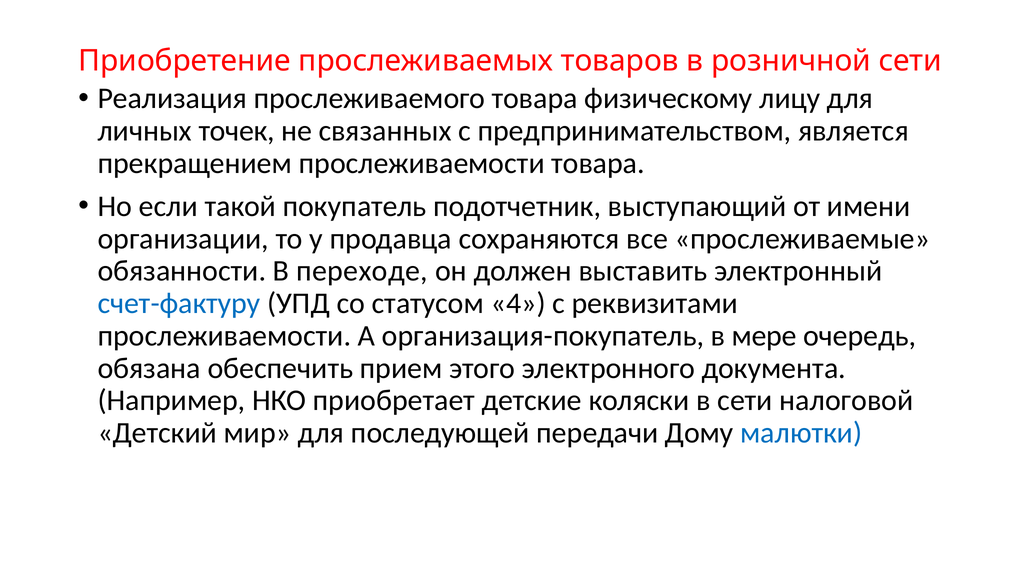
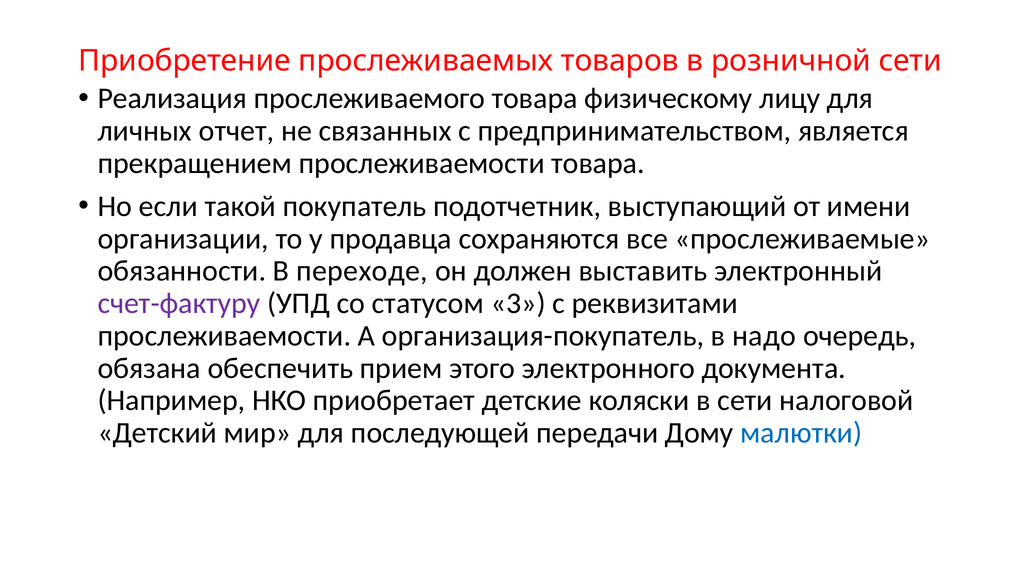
точек: точек -> отчет (236, 131)
счет-фактуру colour: blue -> purple (179, 304)
4: 4 -> 3 (518, 304)
мере: мере -> надо (764, 336)
